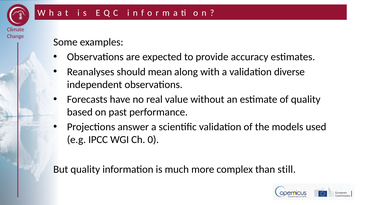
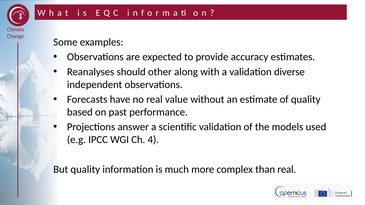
mean: mean -> other (160, 72)
0: 0 -> 4 (153, 140)
than still: still -> real (287, 170)
